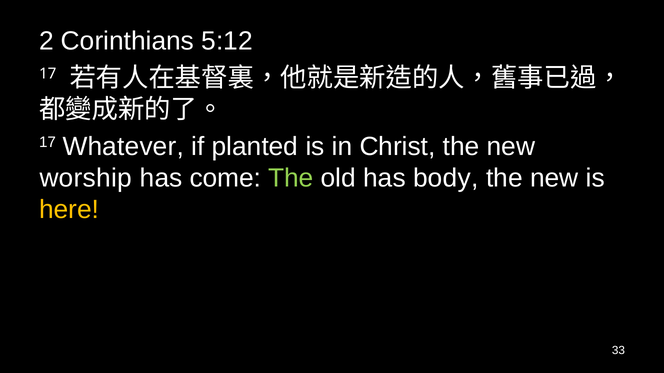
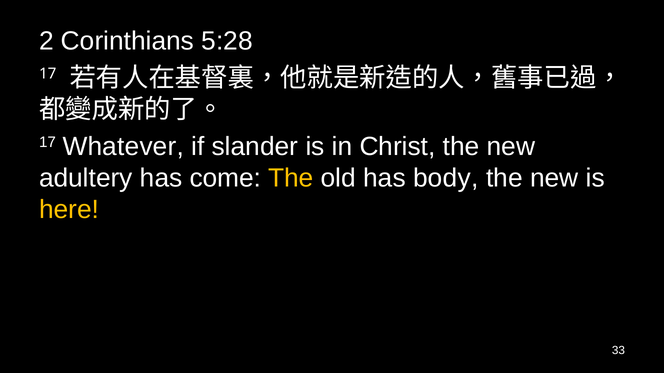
5:12: 5:12 -> 5:28 (227, 41)
planted: planted -> slander (255, 147)
worship: worship -> adultery (86, 178)
The colour: light green -> yellow (291, 178)
